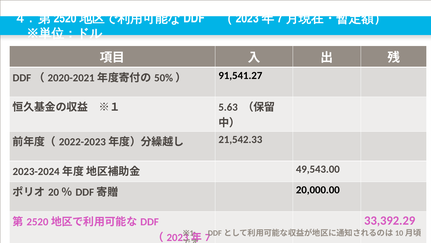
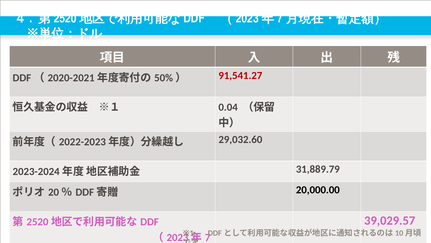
91,541.27 colour: black -> red (240, 75)
5.63: 5.63 -> 0.04 (228, 107)
21,542.33: 21,542.33 -> 29,032.60 (240, 139)
49,543.00: 49,543.00 -> 31,889.79 (318, 169)
33,392.29: 33,392.29 -> 39,029.57 (390, 220)
